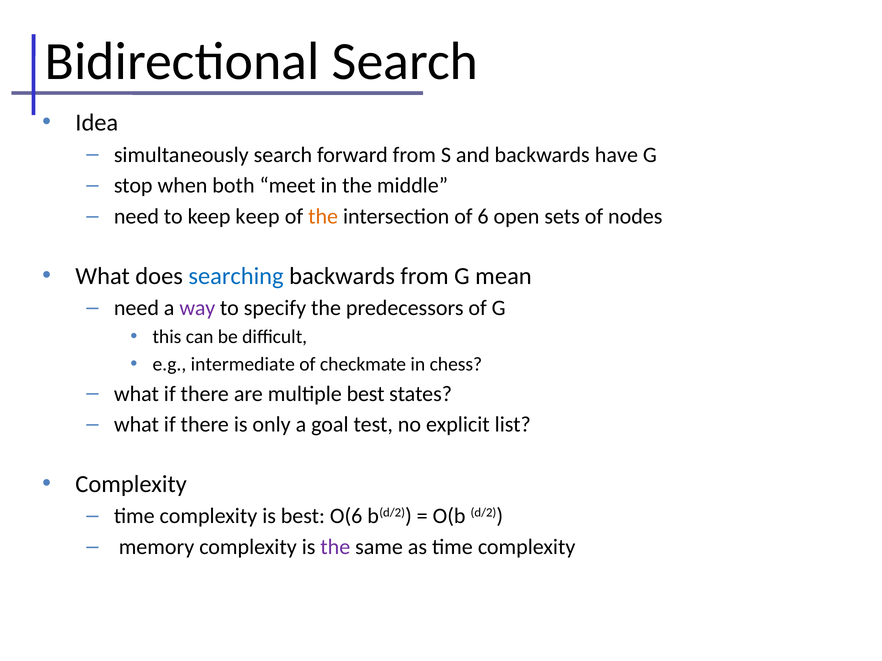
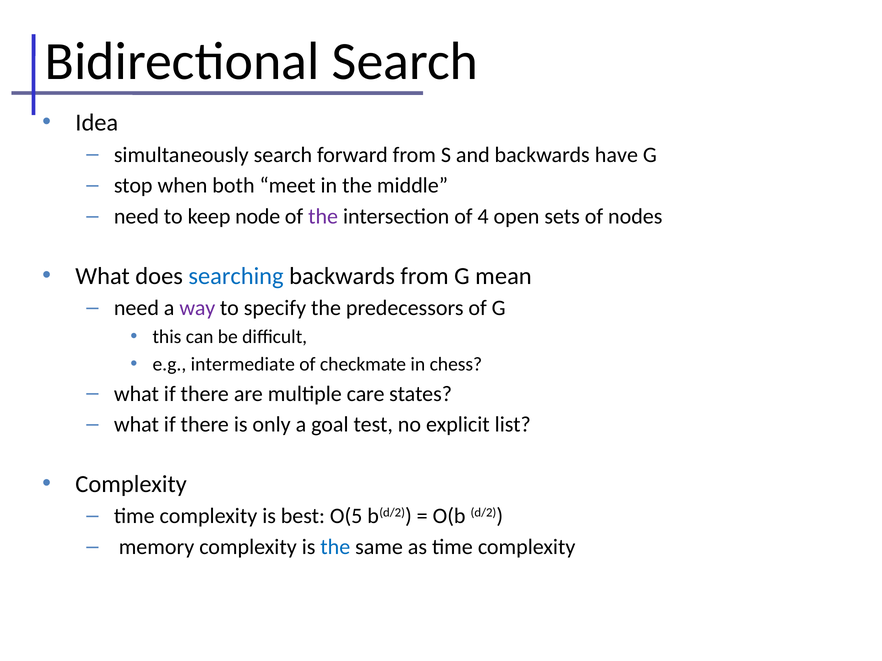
keep keep: keep -> node (258, 217)
the colour: orange -> purple (323, 217)
6: 6 -> 4 (483, 217)
multiple best: best -> care (366, 394)
O(6: O(6 -> O(5 (346, 517)
the colour: purple -> blue (335, 547)
